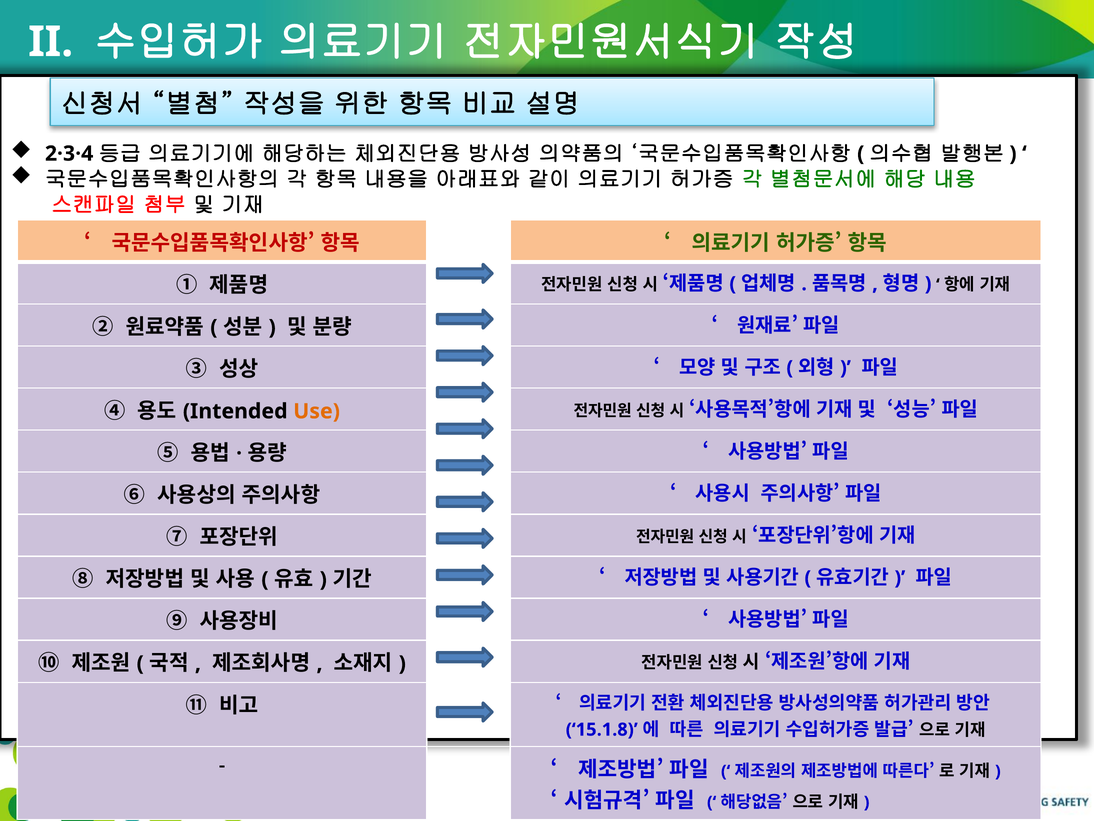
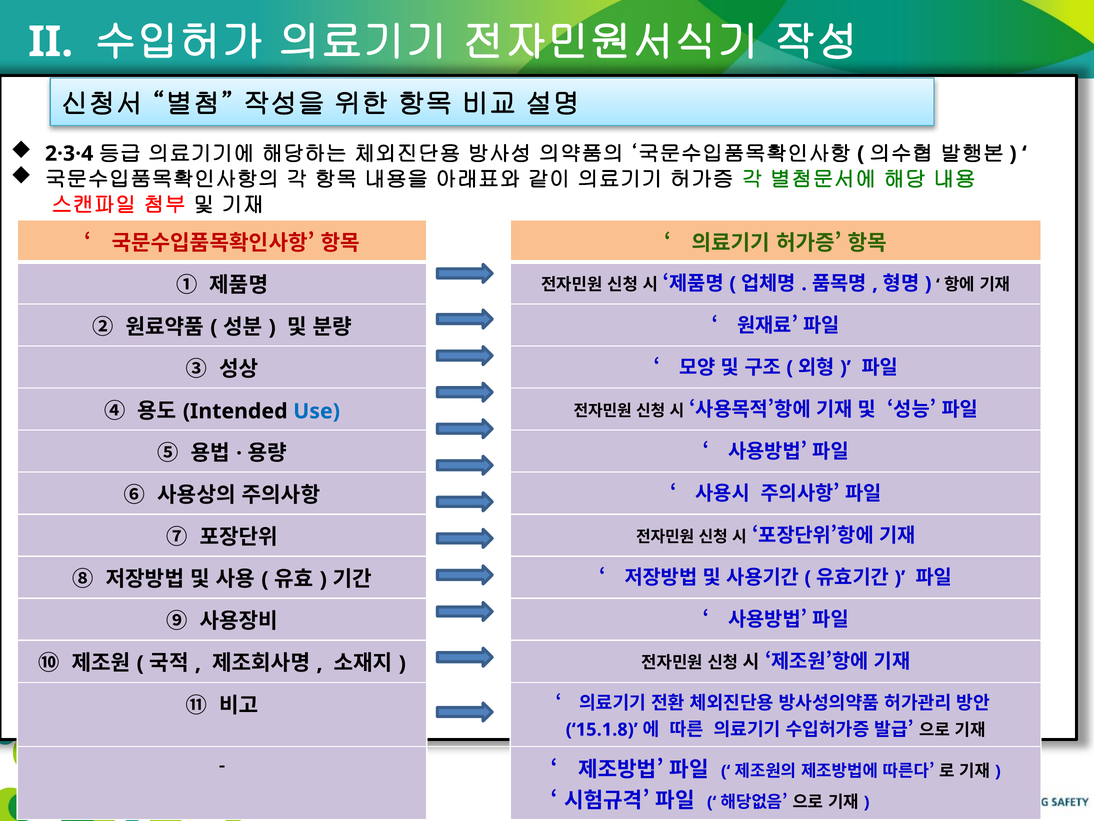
Use colour: orange -> blue (317, 411)
